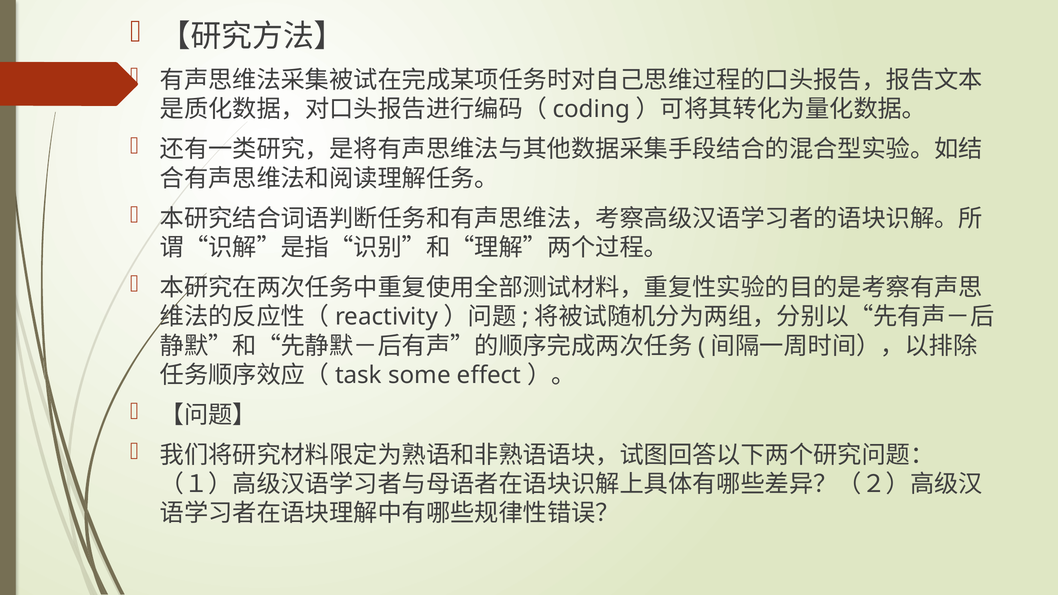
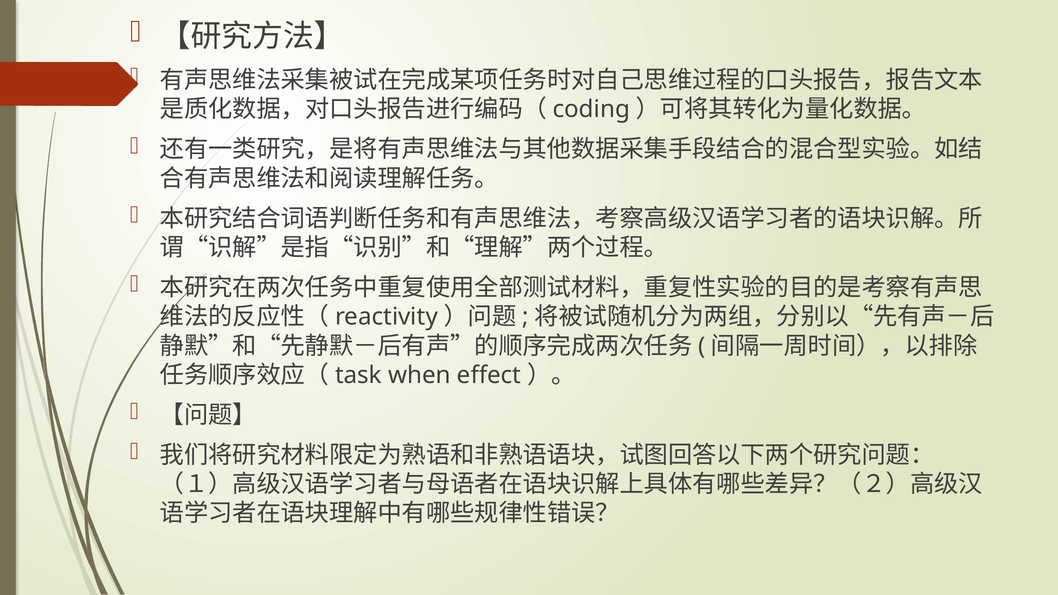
some: some -> when (419, 375)
